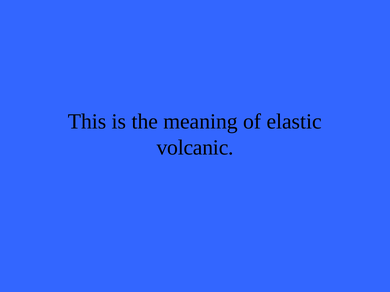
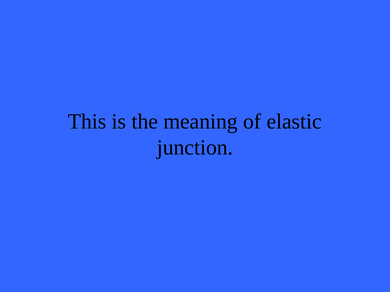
volcanic: volcanic -> junction (195, 148)
